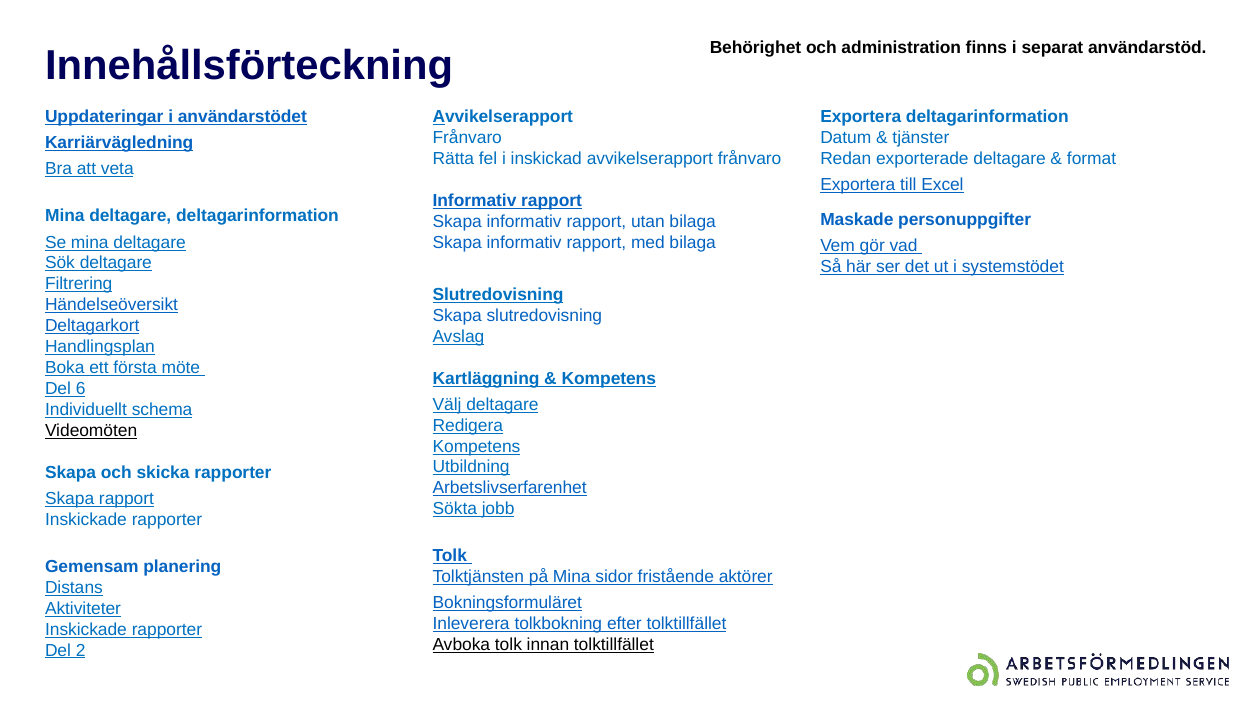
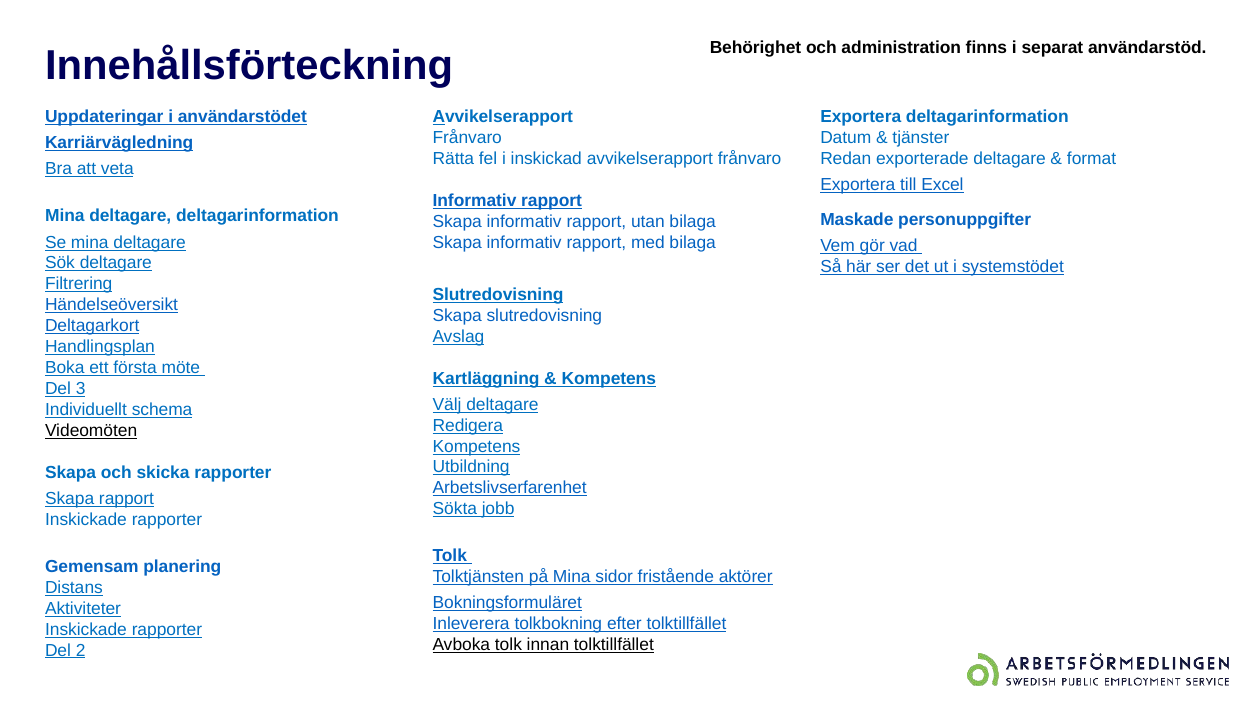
6: 6 -> 3 (81, 389)
